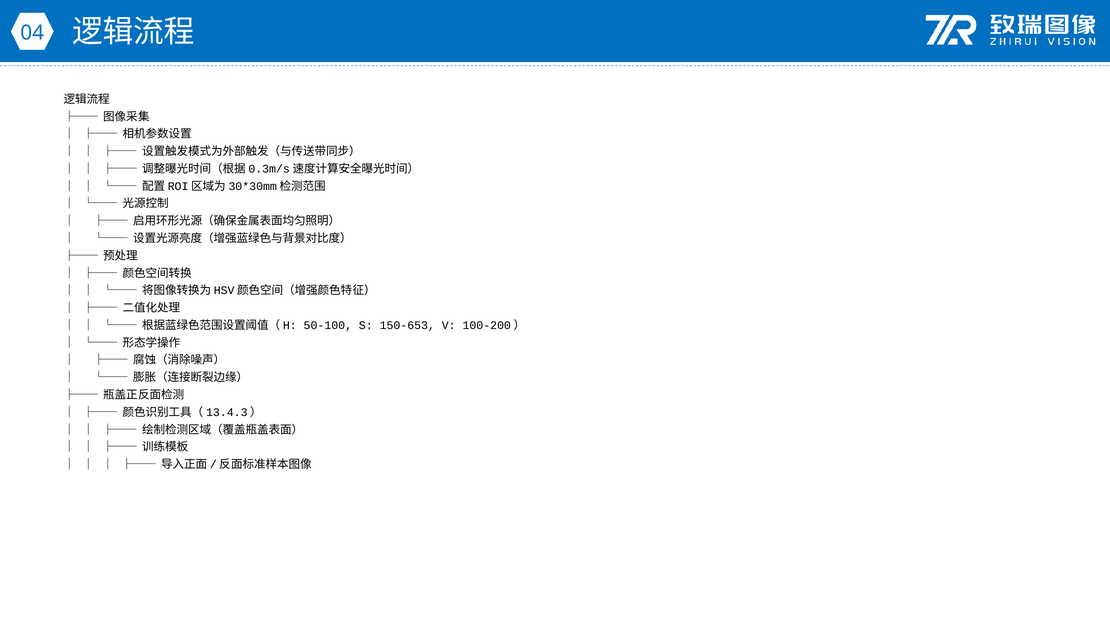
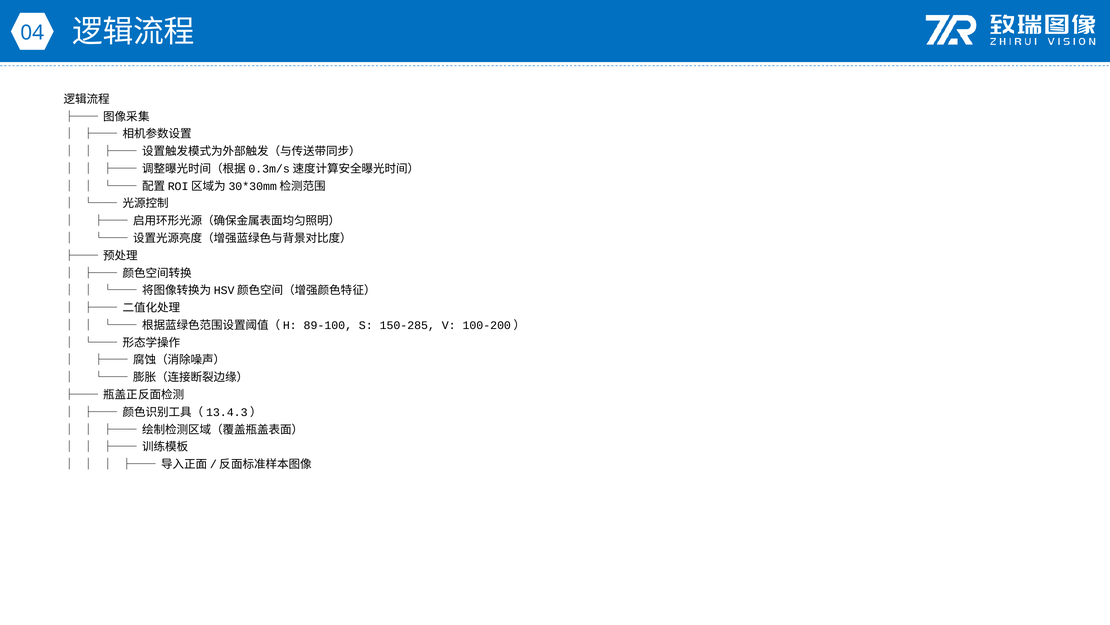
50-100: 50-100 -> 89-100 (328, 325)
150-653: 150-653 -> 150-285 (407, 325)
